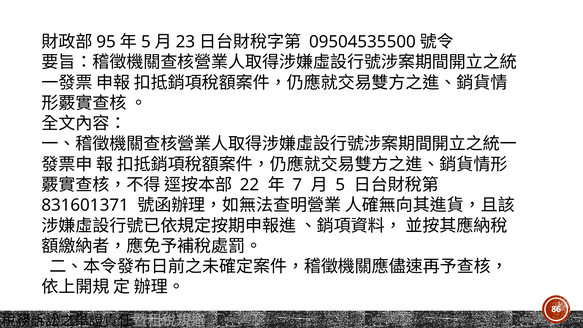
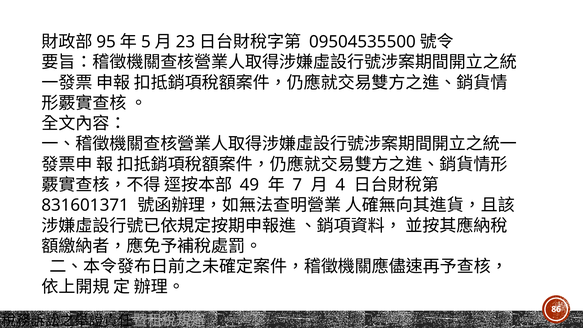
22: 22 -> 49 (250, 185)
5: 5 -> 4 (341, 185)
